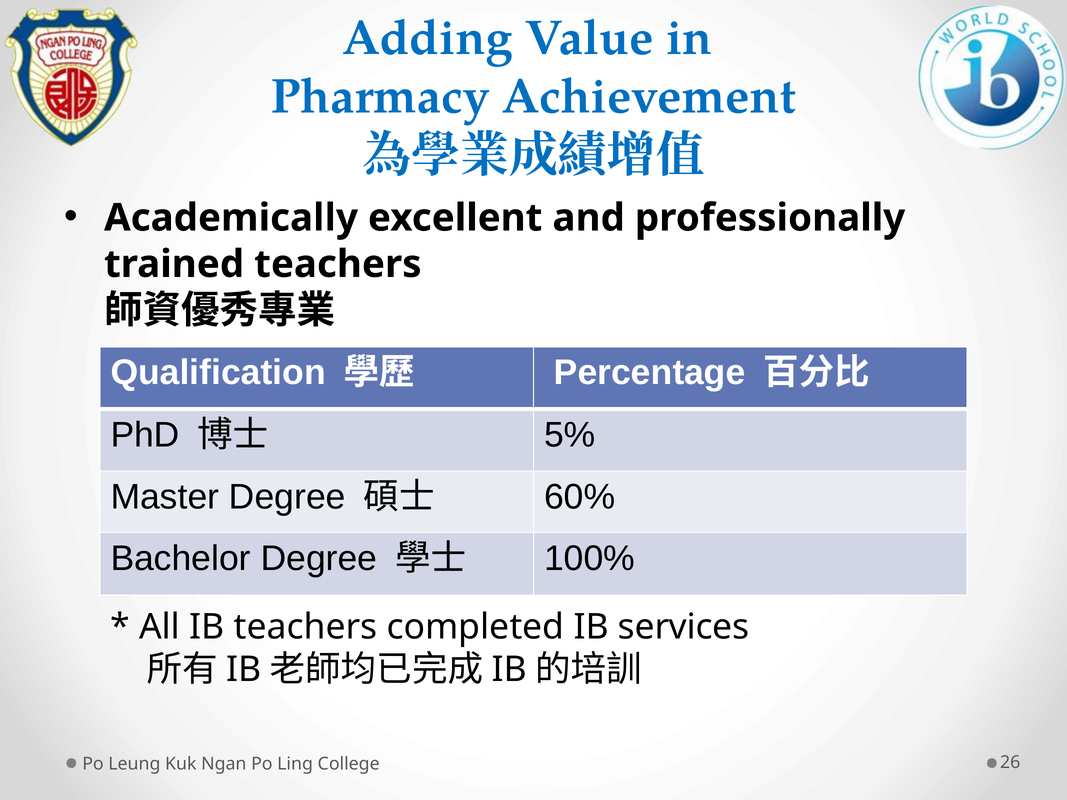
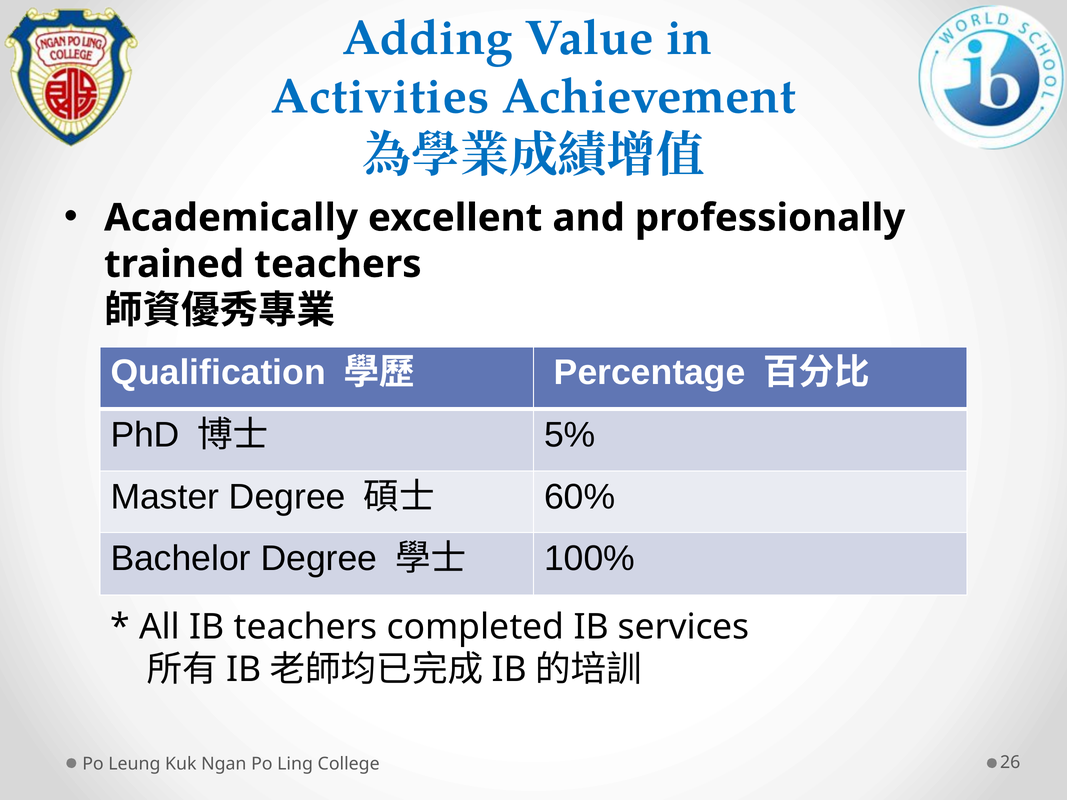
Pharmacy: Pharmacy -> Activities (380, 97)
